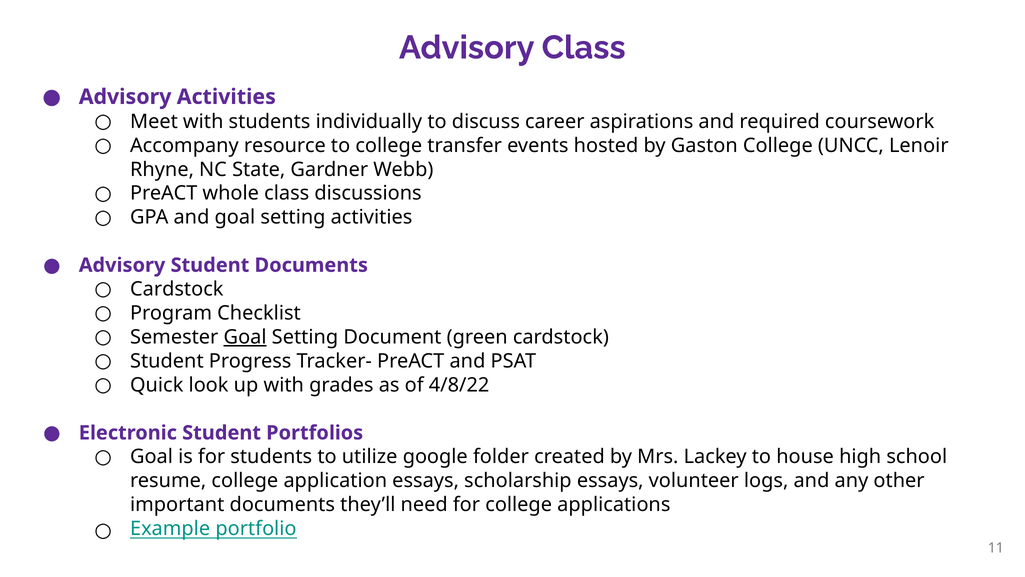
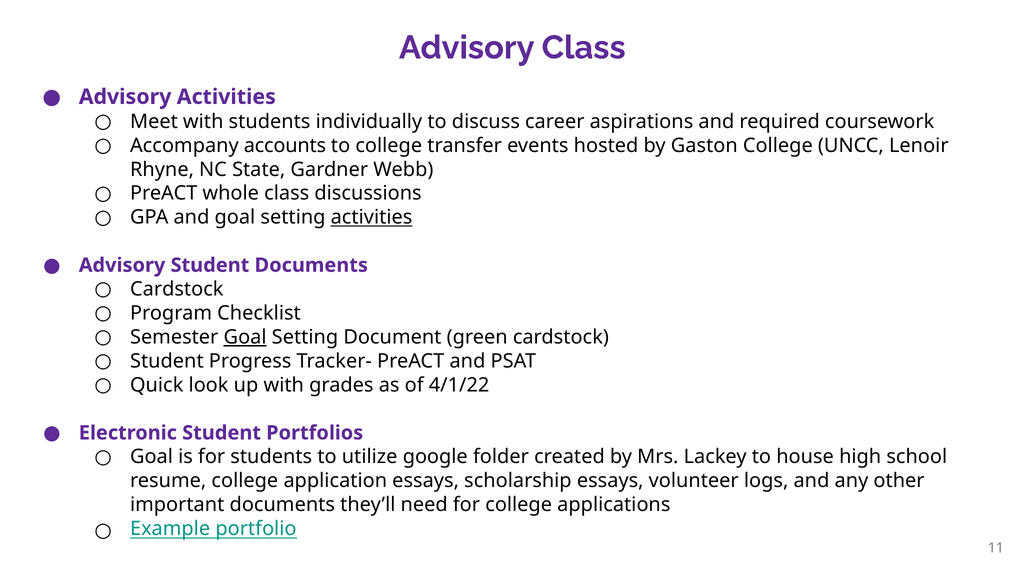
resource: resource -> accounts (285, 145)
activities underline: none -> present (372, 217)
4/8/22: 4/8/22 -> 4/1/22 (459, 385)
